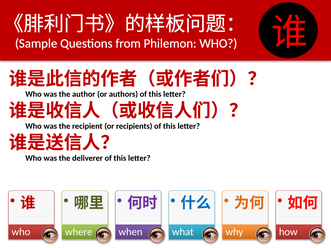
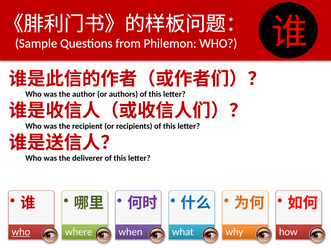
who underline: none -> present (21, 232)
